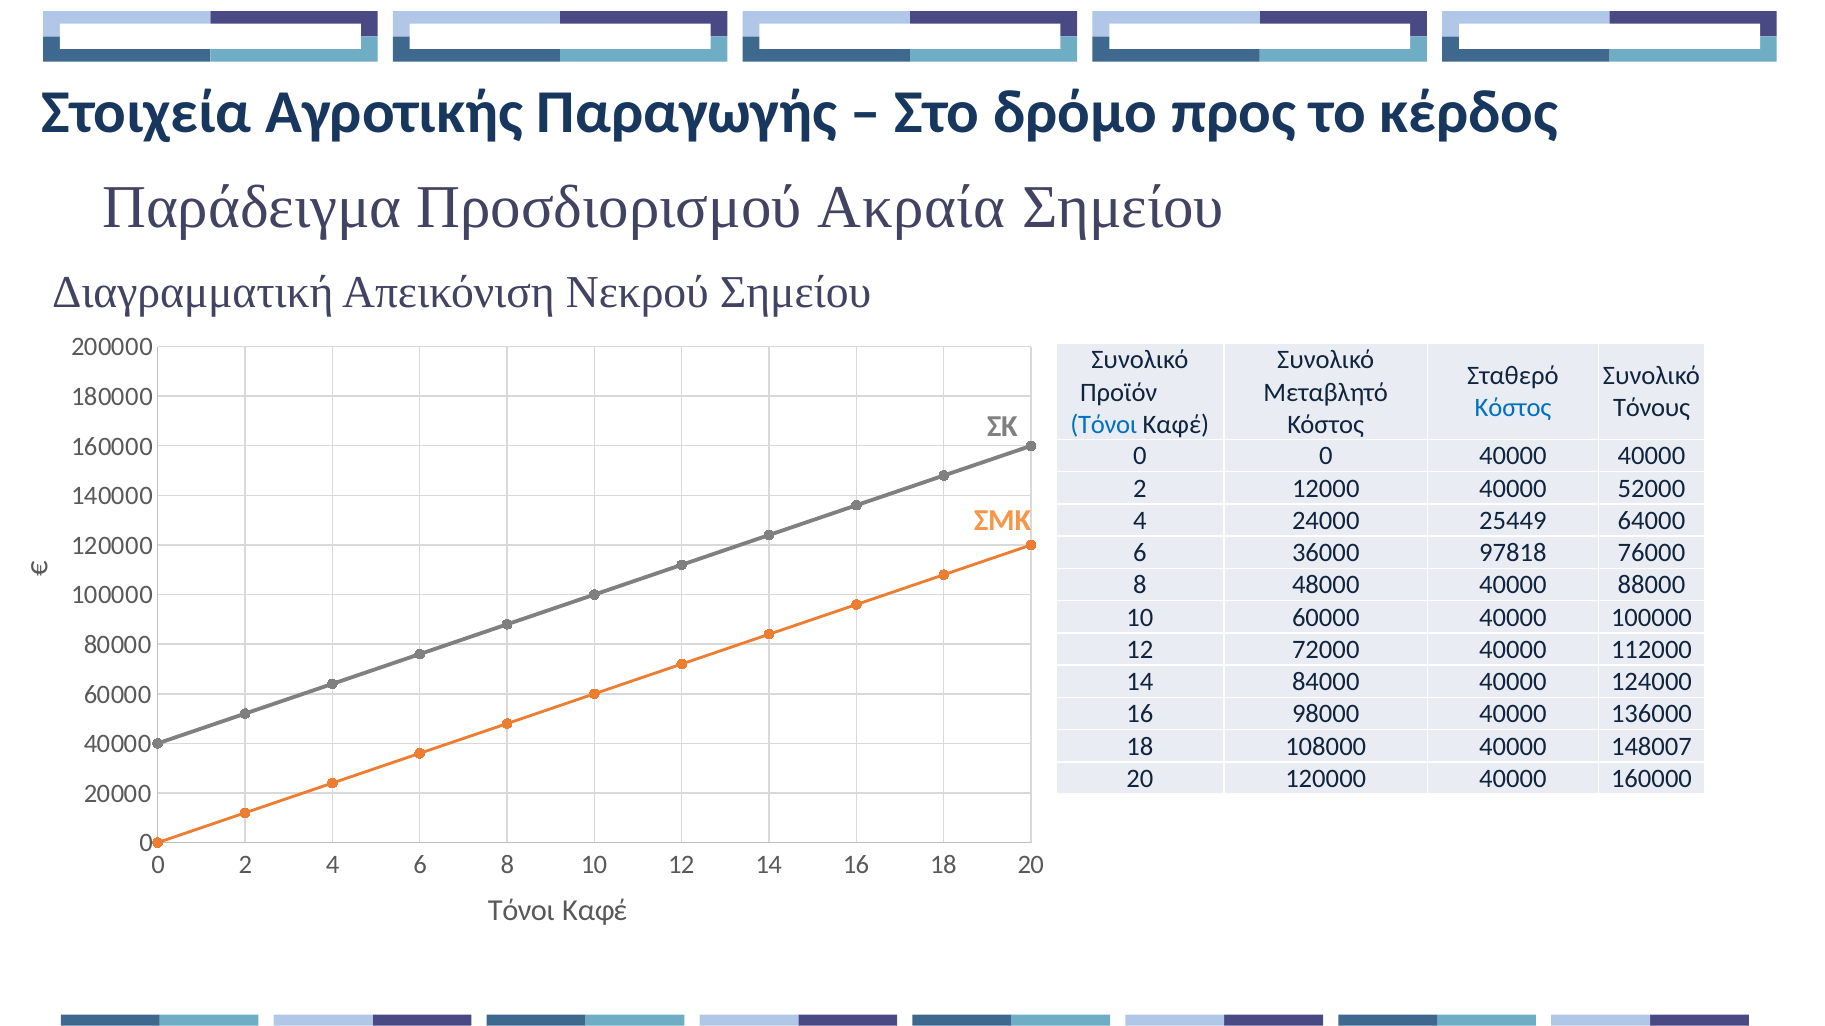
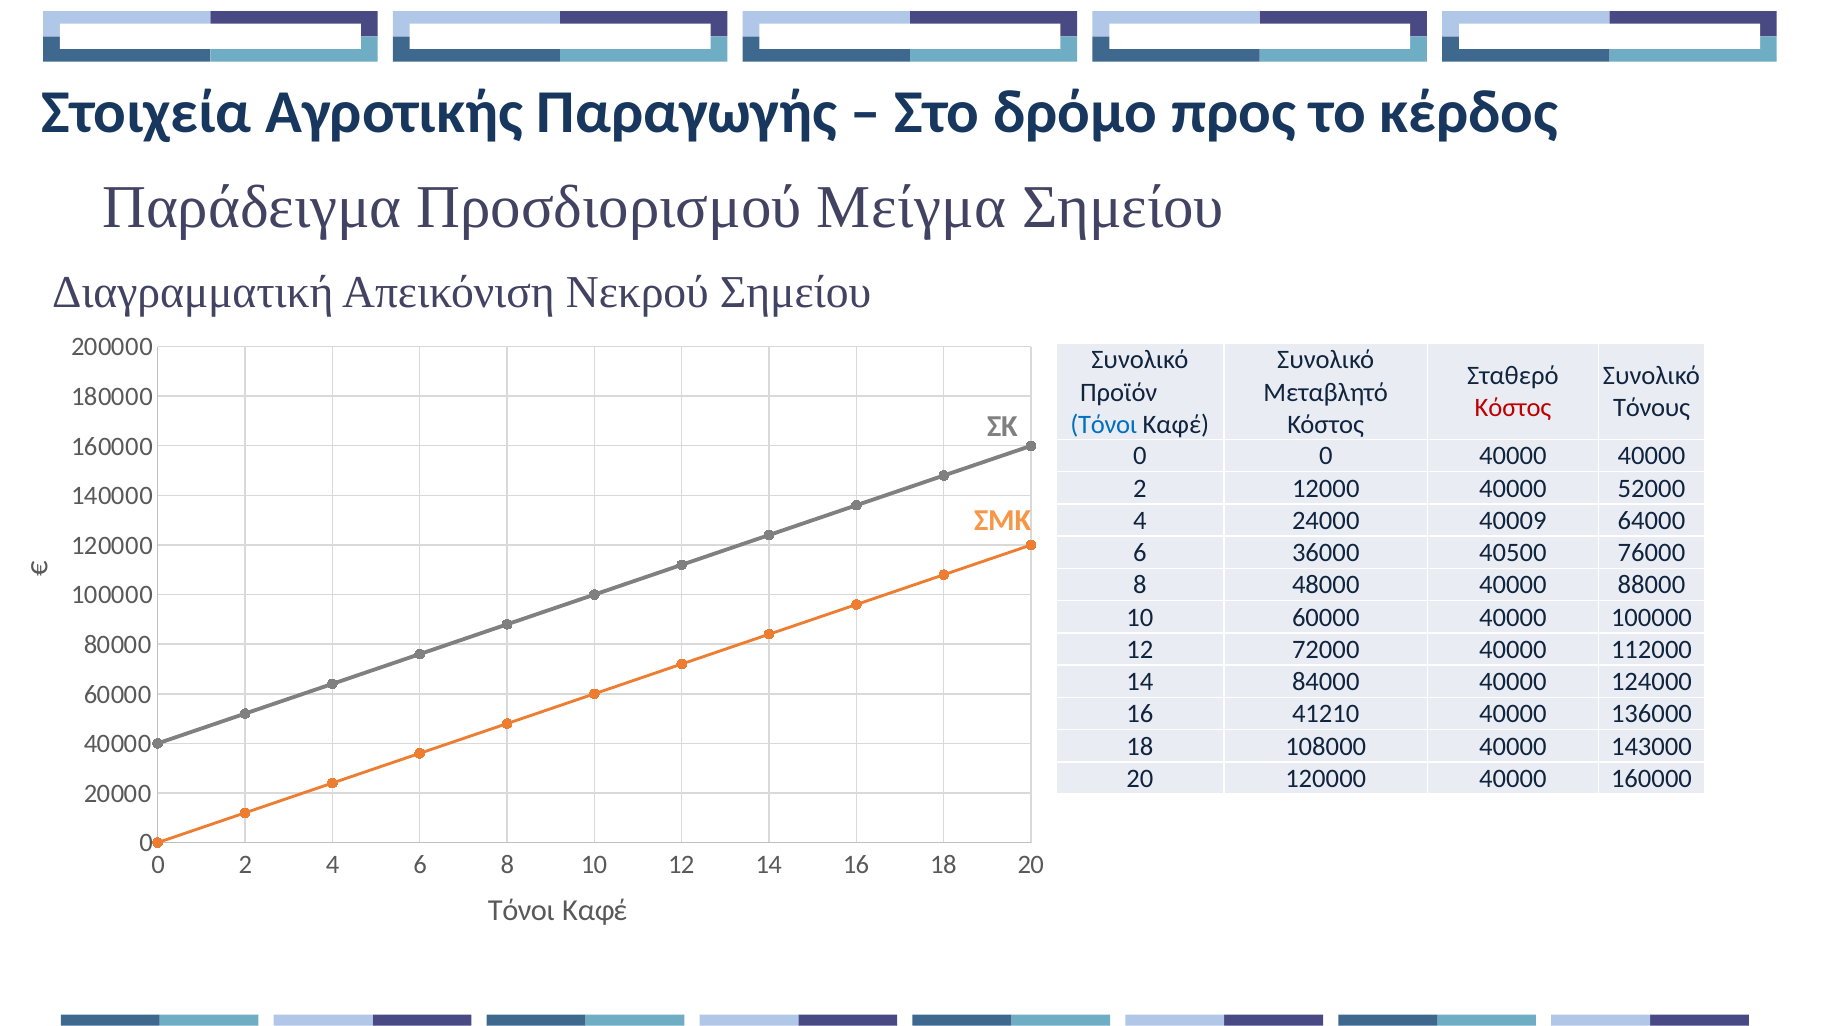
Ακραία: Ακραία -> Μείγμα (911, 208)
Κόστος colour: blue -> red (1513, 408)
25449: 25449 -> 40009 (1513, 521)
97818: 97818 -> 40500 (1513, 553)
98000: 98000 -> 41210 (1326, 715)
148007: 148007 -> 143000 (1651, 747)
